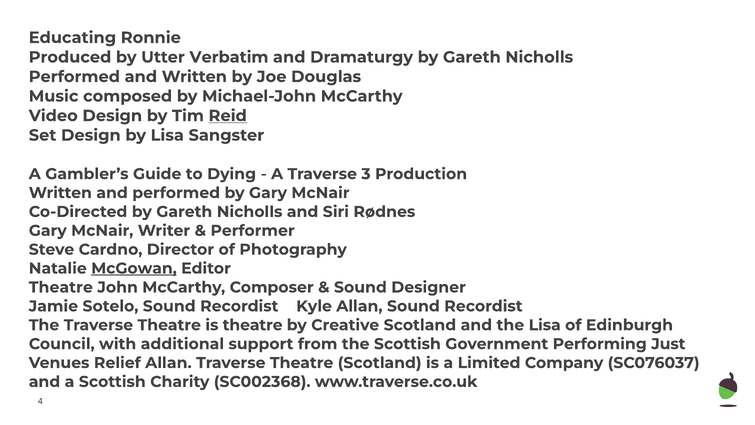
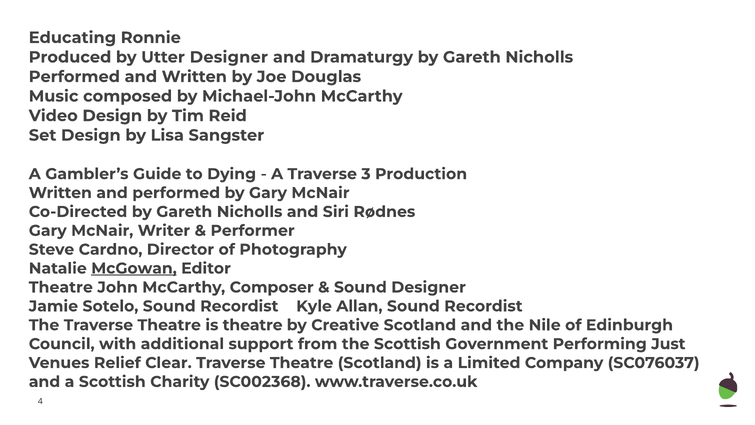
Utter Verbatim: Verbatim -> Designer (229, 57)
Reid underline: present -> none (228, 116)
the Lisa: Lisa -> Nile (545, 325)
Relief Allan: Allan -> Clear (168, 363)
